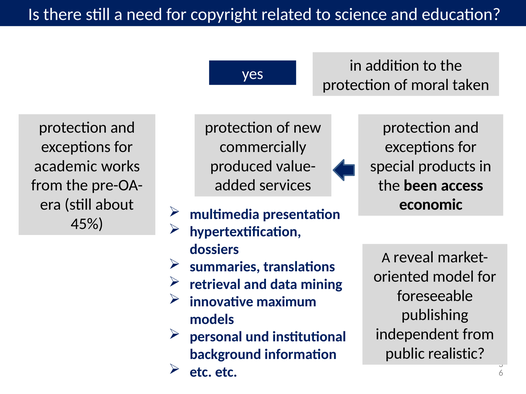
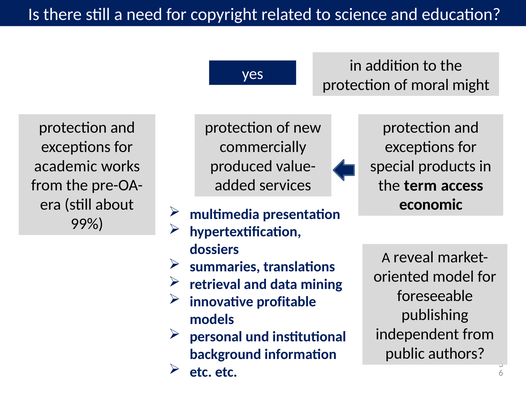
taken: taken -> might (471, 85)
been: been -> term (420, 186)
45%: 45% -> 99% (87, 224)
maximum: maximum -> profitable (286, 302)
realistic: realistic -> authors (456, 354)
